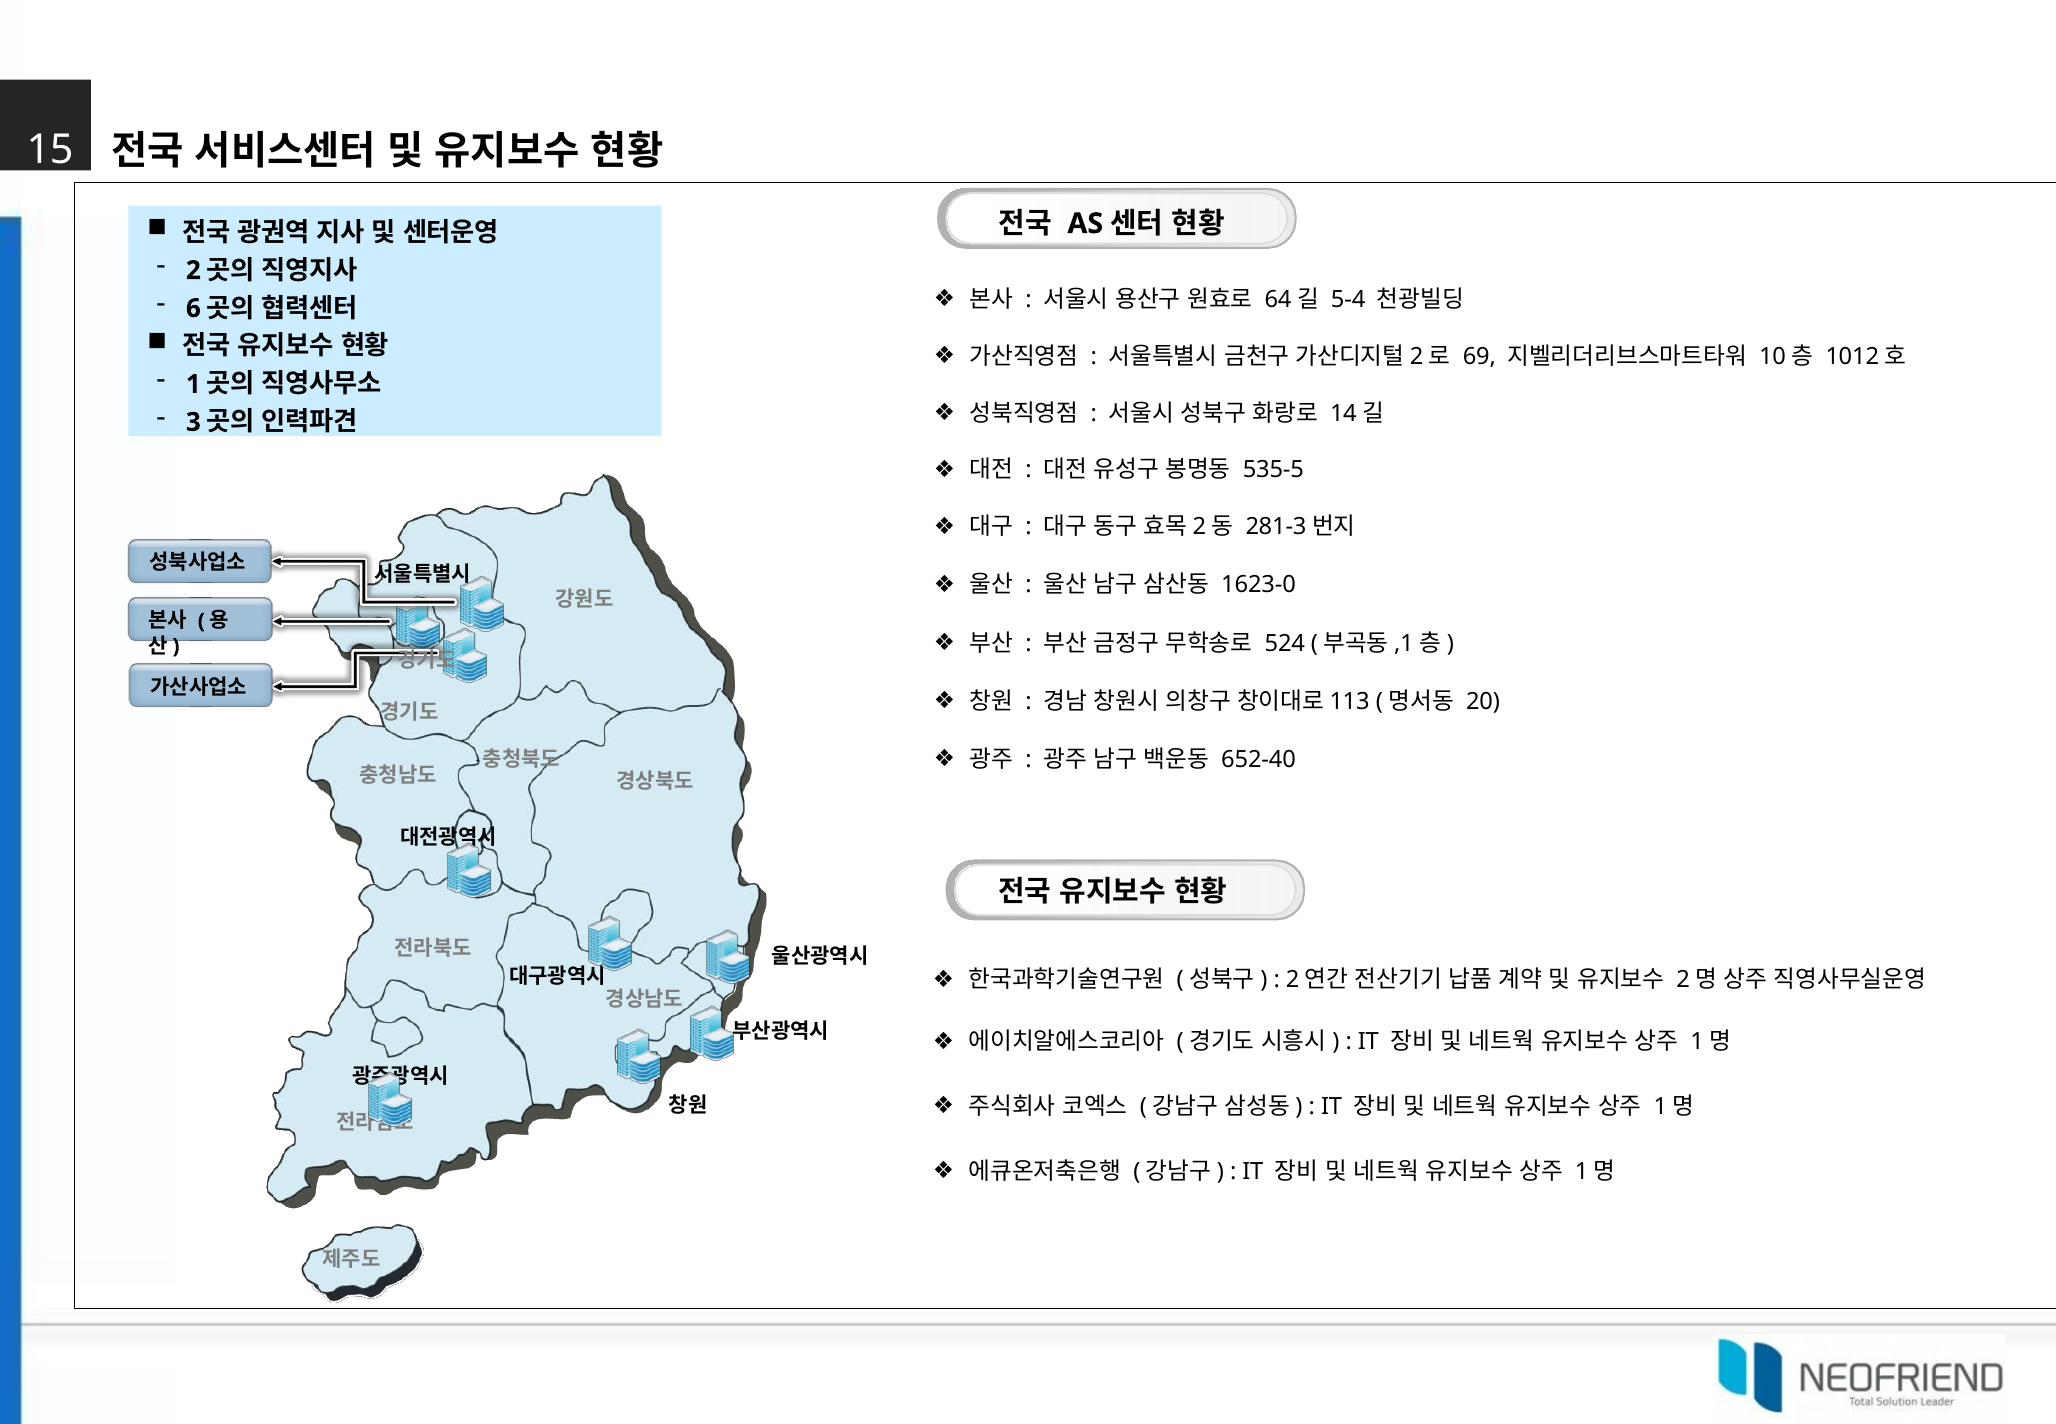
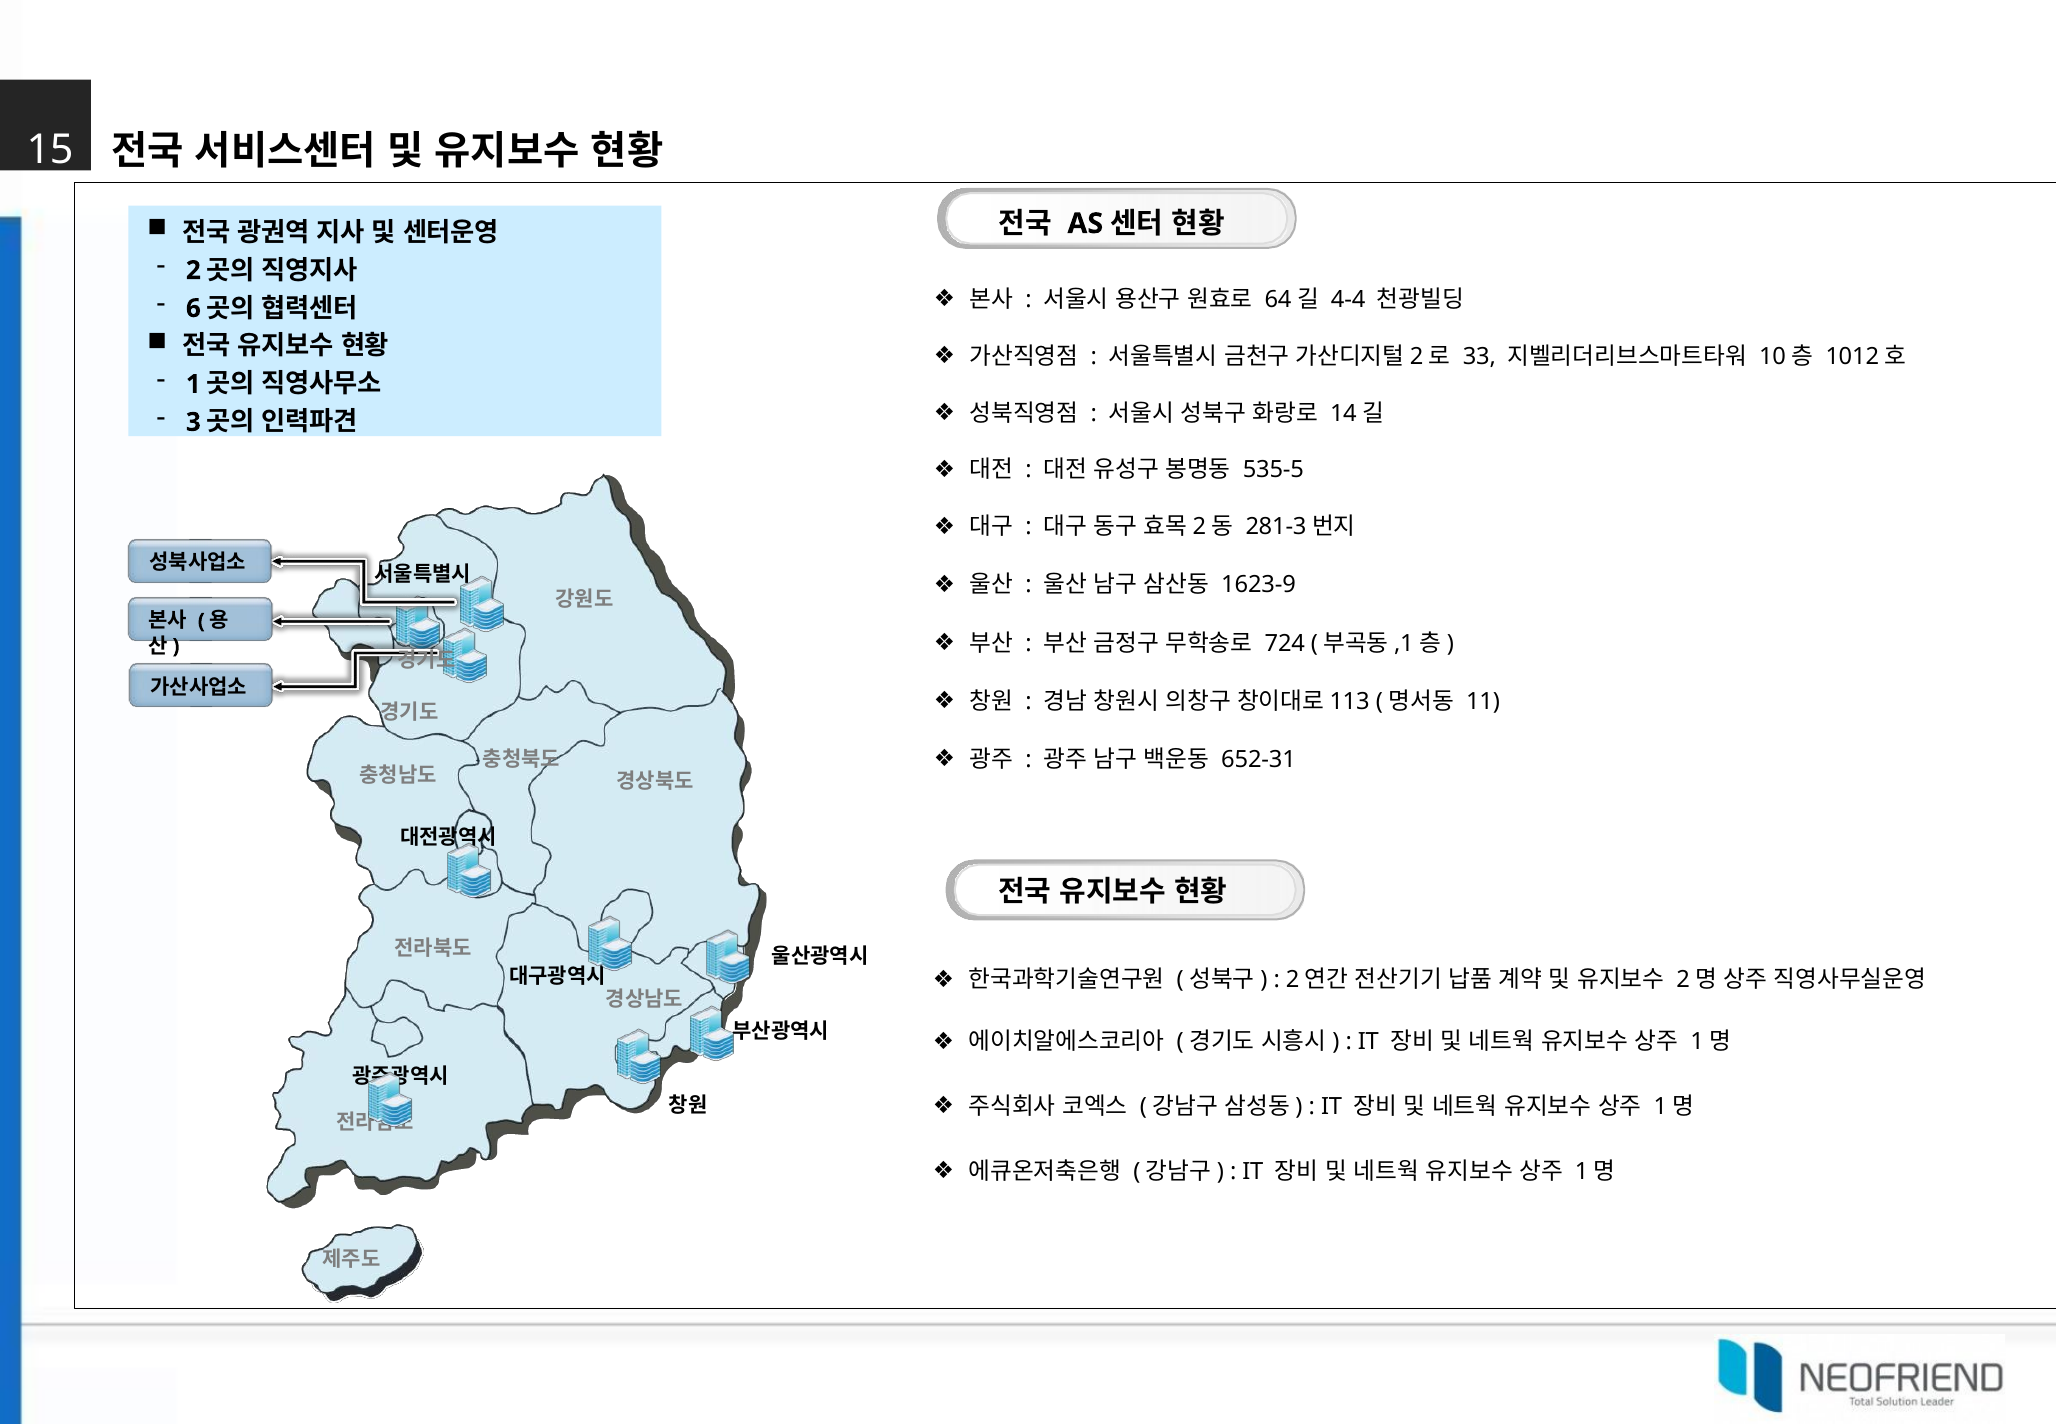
5-4: 5-4 -> 4-4 (1348, 299)
69: 69 -> 33 (1479, 356)
1623-0: 1623-0 -> 1623-9 (1259, 585)
524: 524 -> 724 (1285, 643)
20: 20 -> 11 (1483, 701)
652-40: 652-40 -> 652-31 (1259, 759)
